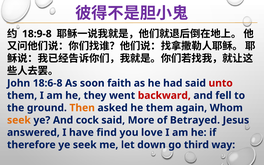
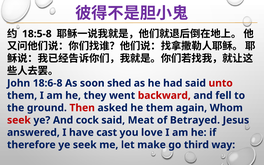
18:9-8: 18:9-8 -> 18:5-8 (37, 34)
faith: faith -> shed (119, 83)
Then colour: orange -> red (82, 108)
seek colour: orange -> red (19, 120)
More: More -> Meat (141, 120)
find: find -> cast (107, 132)
down: down -> make (152, 145)
